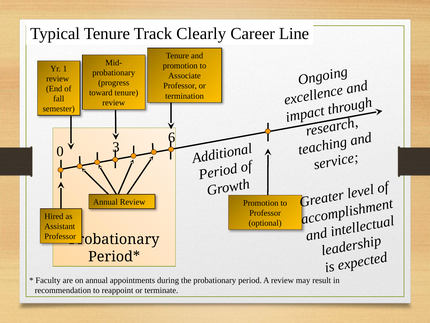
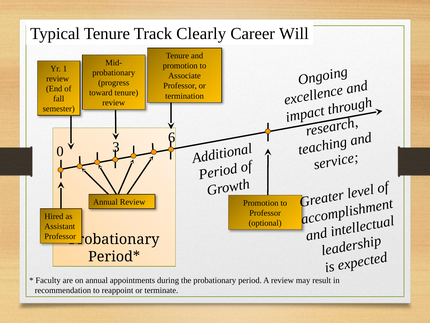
Line: Line -> Will (294, 34)
